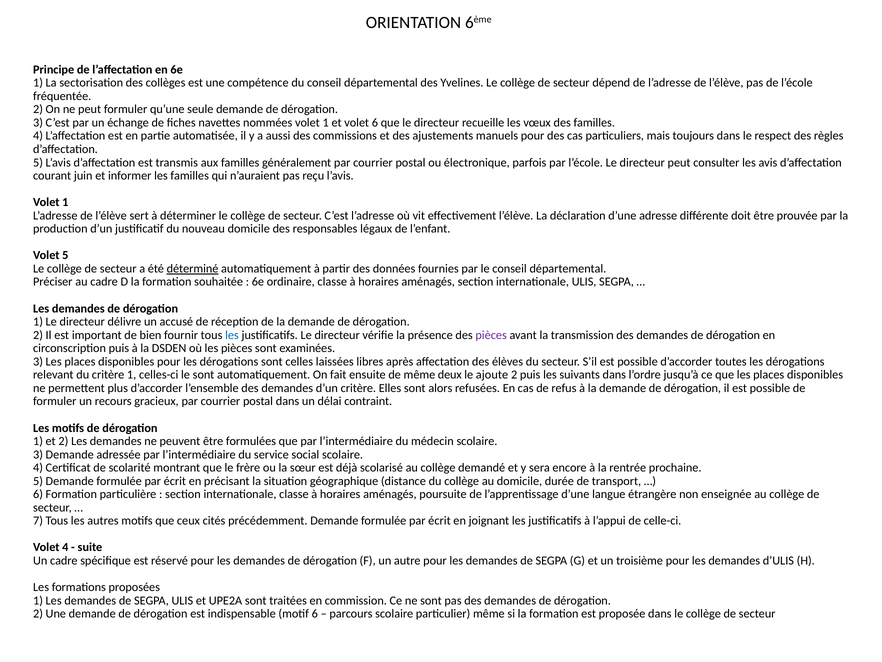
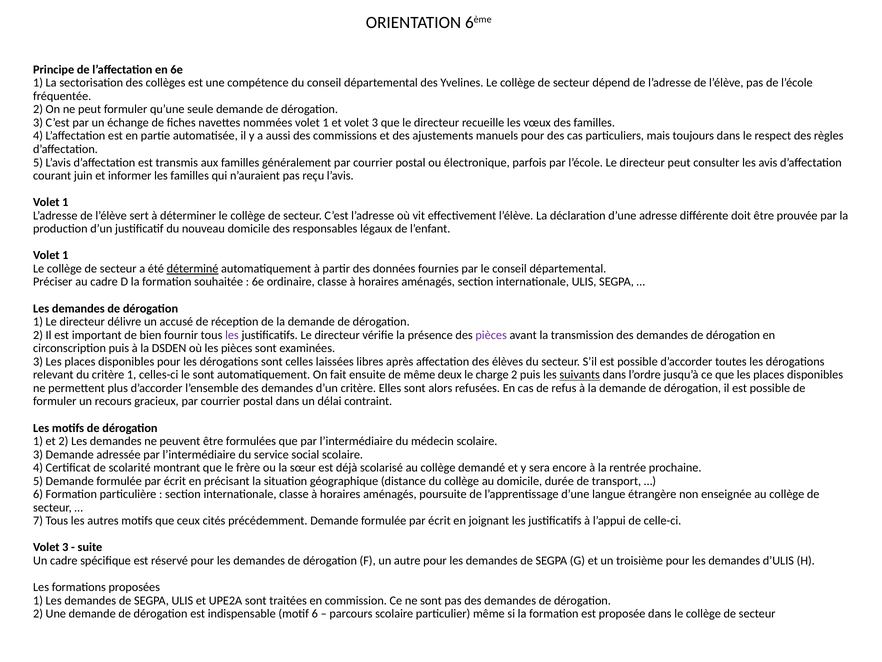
et volet 6: 6 -> 3 (375, 123)
5: 5 -> 1 (65, 255)
les colour: blue -> purple (232, 335)
ajoute: ajoute -> charge (492, 375)
suivants underline: none -> present (580, 375)
4: 4 -> 3 (65, 547)
